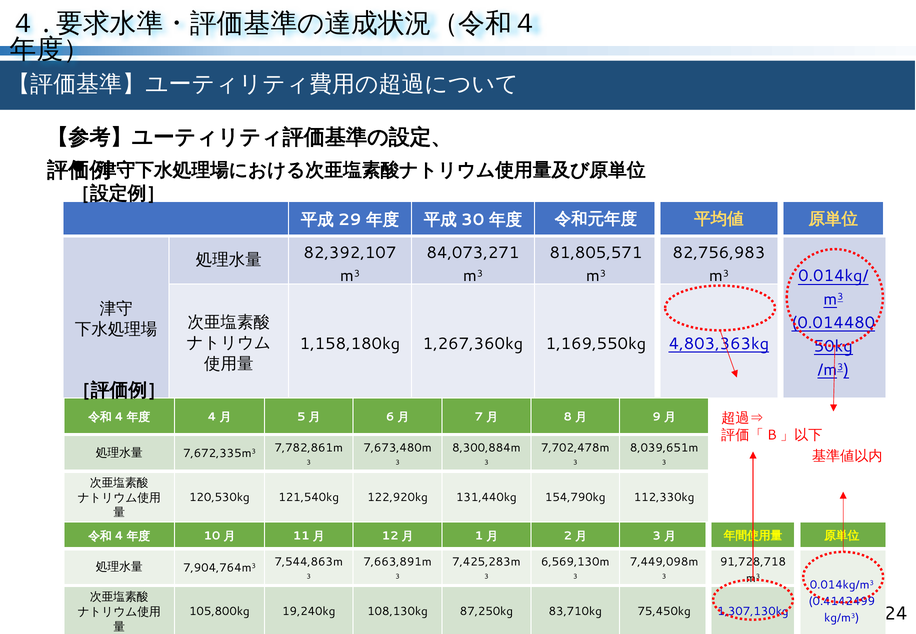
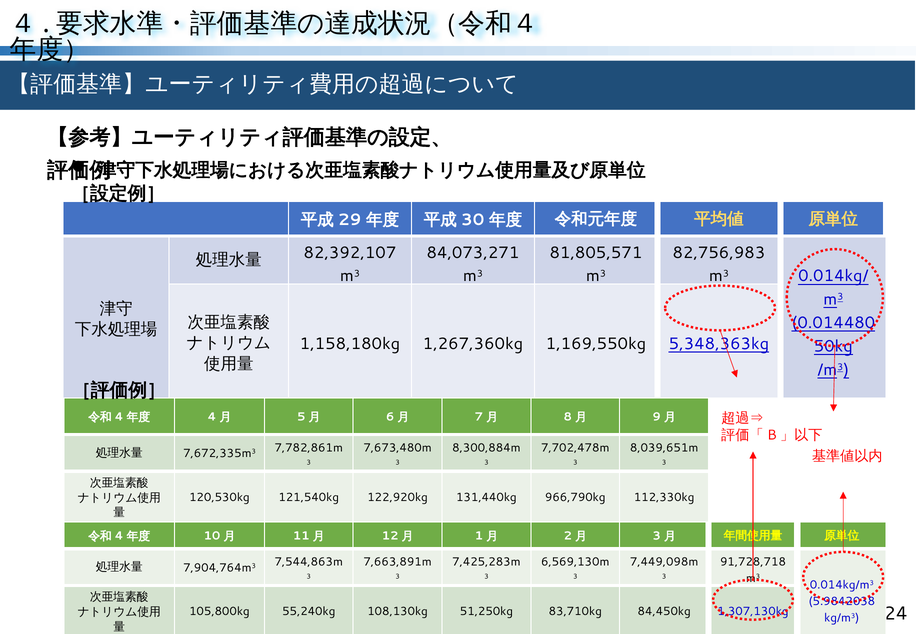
4,803,363kg: 4,803,363kg -> 5,348,363kg (719, 344)
154,790kg: 154,790kg -> 966,790kg (575, 497)
0.4142499: 0.4142499 -> 5.9842038 (842, 602)
19,240kg: 19,240kg -> 55,240kg (309, 612)
87,250kg: 87,250kg -> 51,250kg (486, 612)
75,450kg: 75,450kg -> 84,450kg (664, 612)
